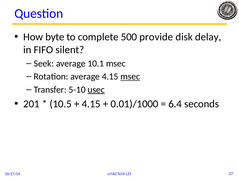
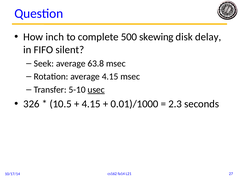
byte: byte -> inch (55, 37)
provide: provide -> skewing (156, 37)
10.1: 10.1 -> 63.8 (96, 63)
msec underline: present -> none (130, 76)
201: 201 -> 326 (31, 103)
6.4: 6.4 -> 2.3 (175, 103)
